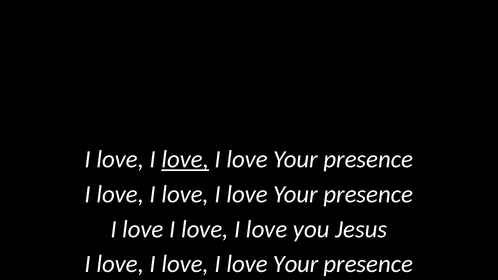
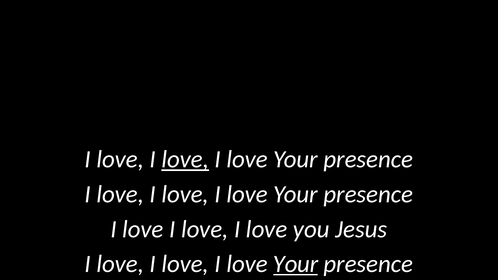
Your underline: none -> present (296, 264)
